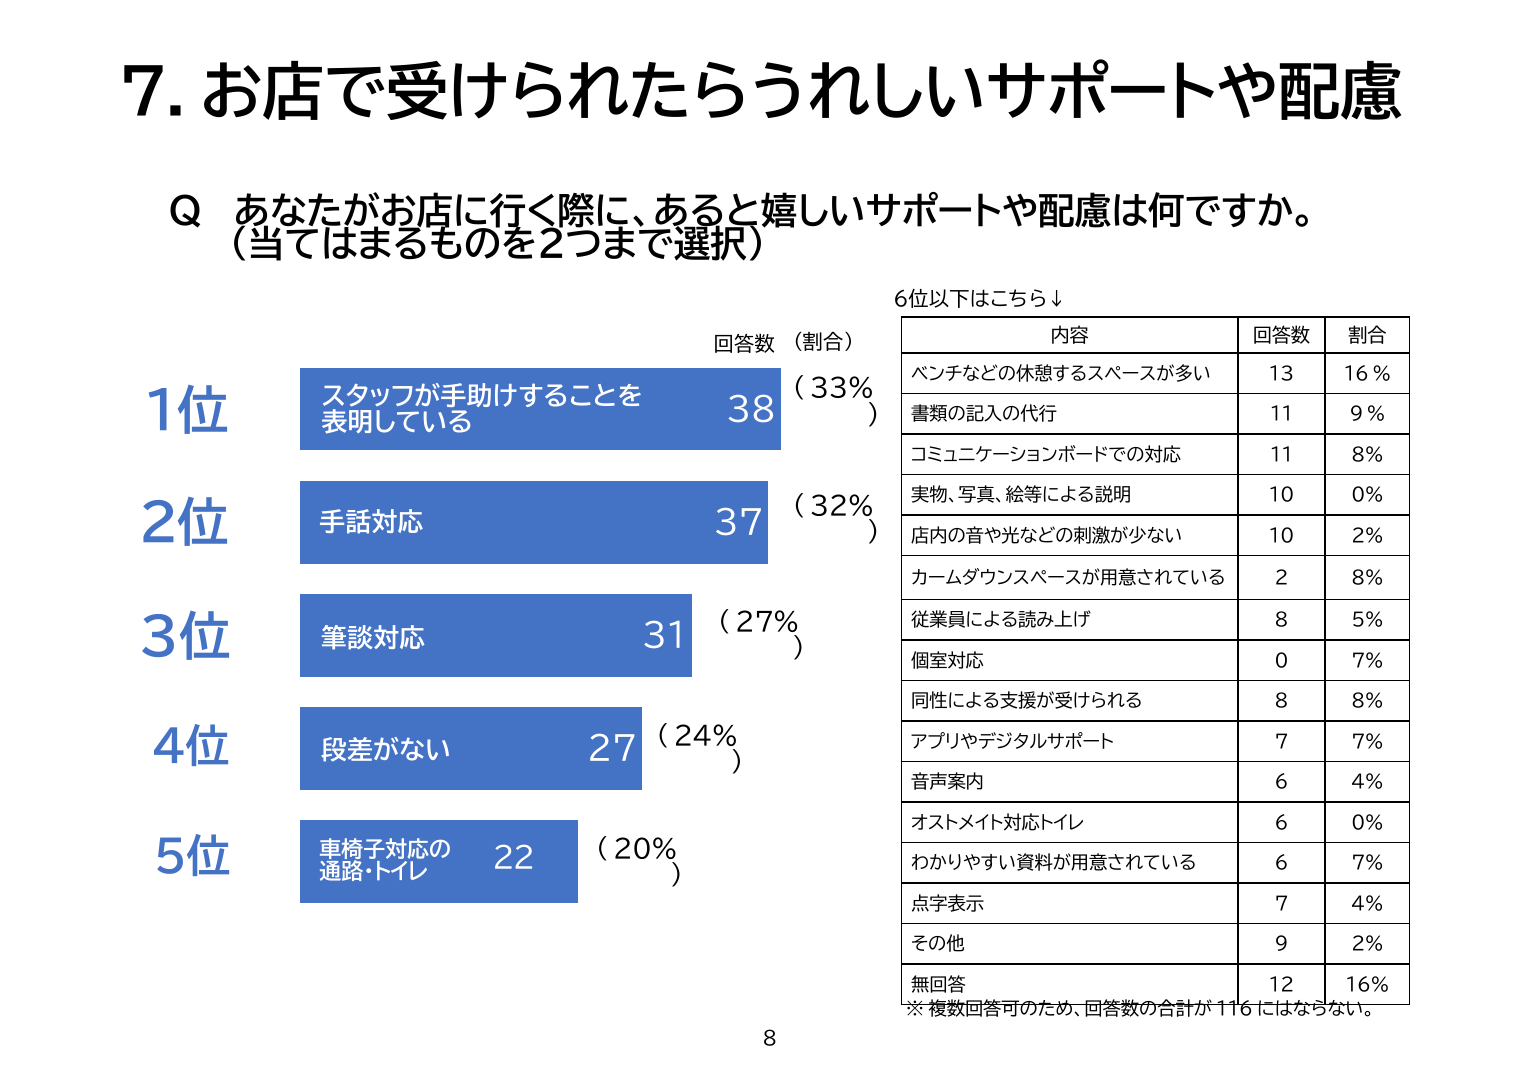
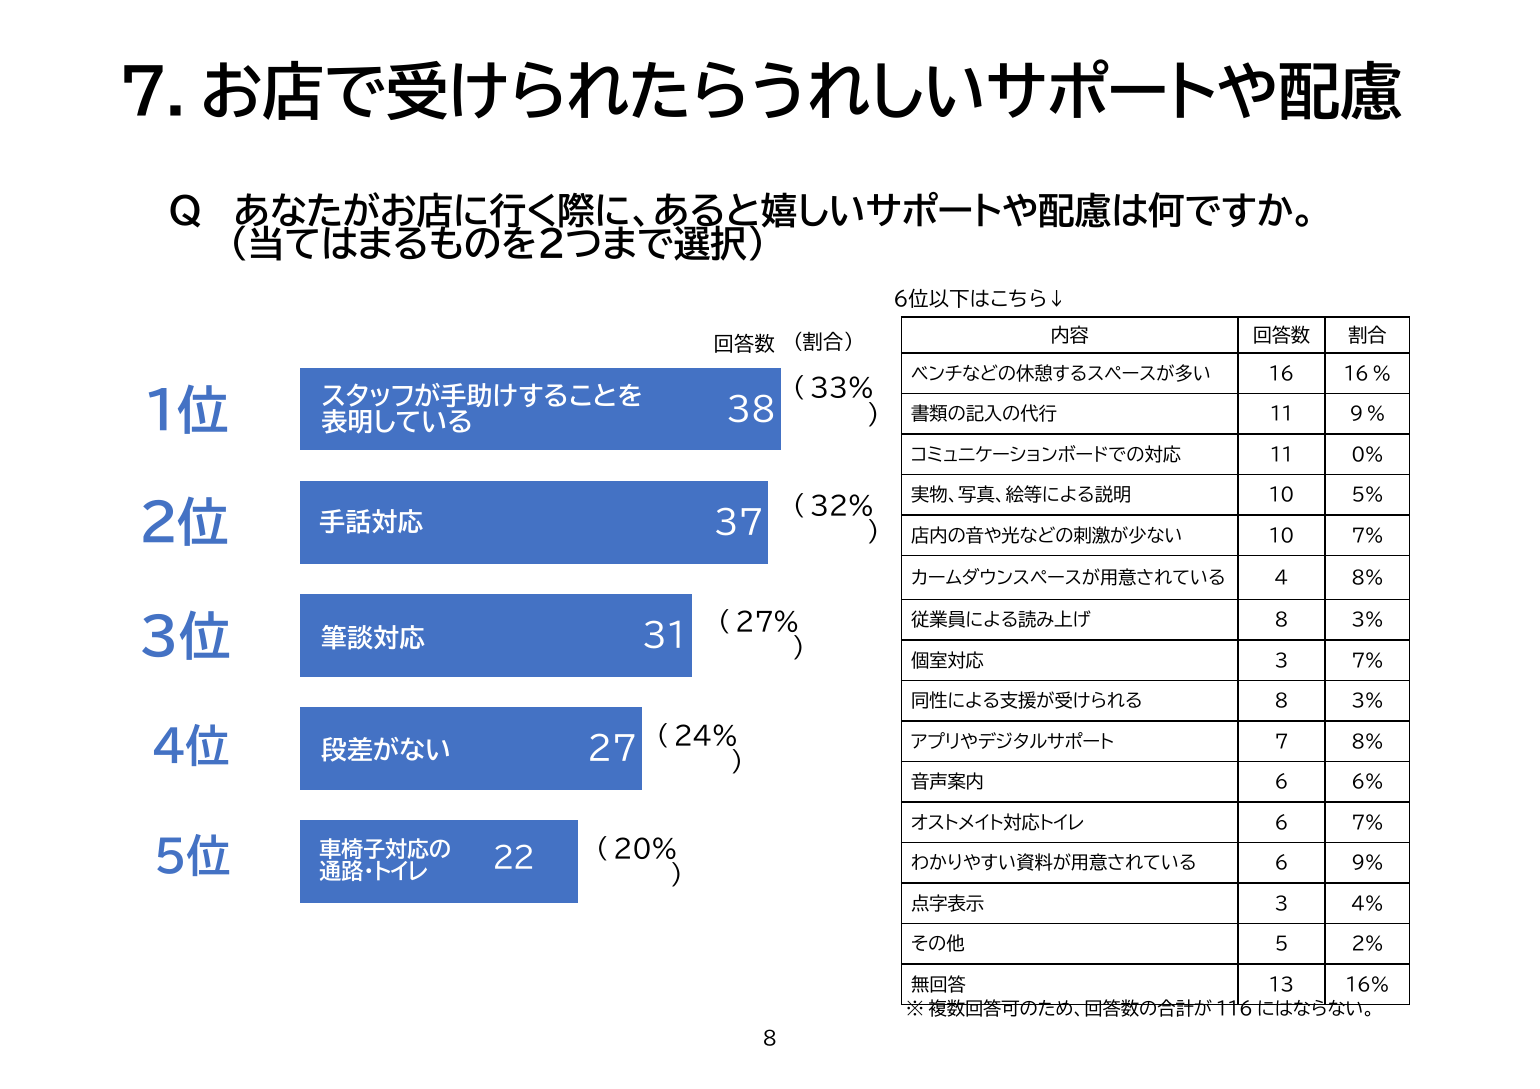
13: 13 -> 16 (1282, 374)
11 8%: 8% -> 0% (1367, 455)
10 0%: 0% -> 5% (1367, 496)
10 2%: 2% -> 7% (1367, 536)
2: 2 -> 4 (1281, 578)
5%: 5% -> 3% (1367, 621)
0: 0 -> 3 (1281, 661)
8%: 8% -> 3% (1367, 702)
7 7%: 7% -> 8% (1367, 742)
6 4%: 4% -> 6% (1367, 783)
6 0%: 0% -> 7% (1367, 823)
6 7%: 7% -> 9% (1367, 864)
7: 7 -> 3 (1281, 904)
9: 9 -> 5 (1281, 945)
12: 12 -> 13 (1282, 985)
